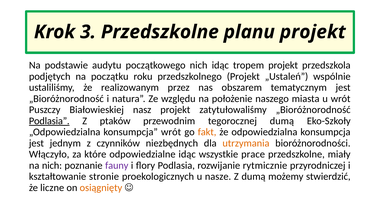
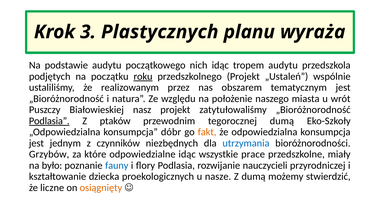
3 Przedszkolne: Przedszkolne -> Plastycznych (160, 32)
planu projekt: projekt -> wyraża (313, 32)
tropem projekt: projekt -> audytu (283, 65)
roku underline: none -> present (143, 76)
konsumpcja wrót: wrót -> dóbr (171, 132)
utrzymania colour: orange -> blue (246, 143)
Włączyło: Włączyło -> Grzybów (49, 154)
na nich: nich -> było (52, 165)
fauny colour: purple -> blue (117, 165)
rytmicznie: rytmicznie -> nauczycieli (265, 165)
stronie: stronie -> dziecka (104, 176)
